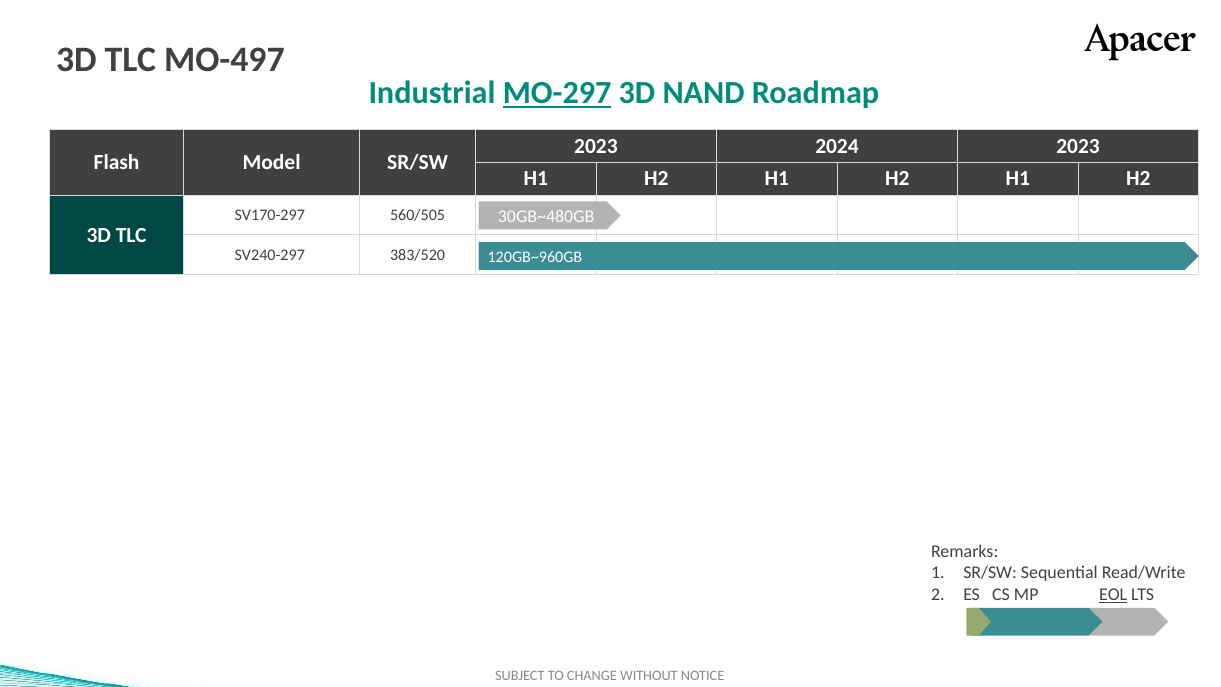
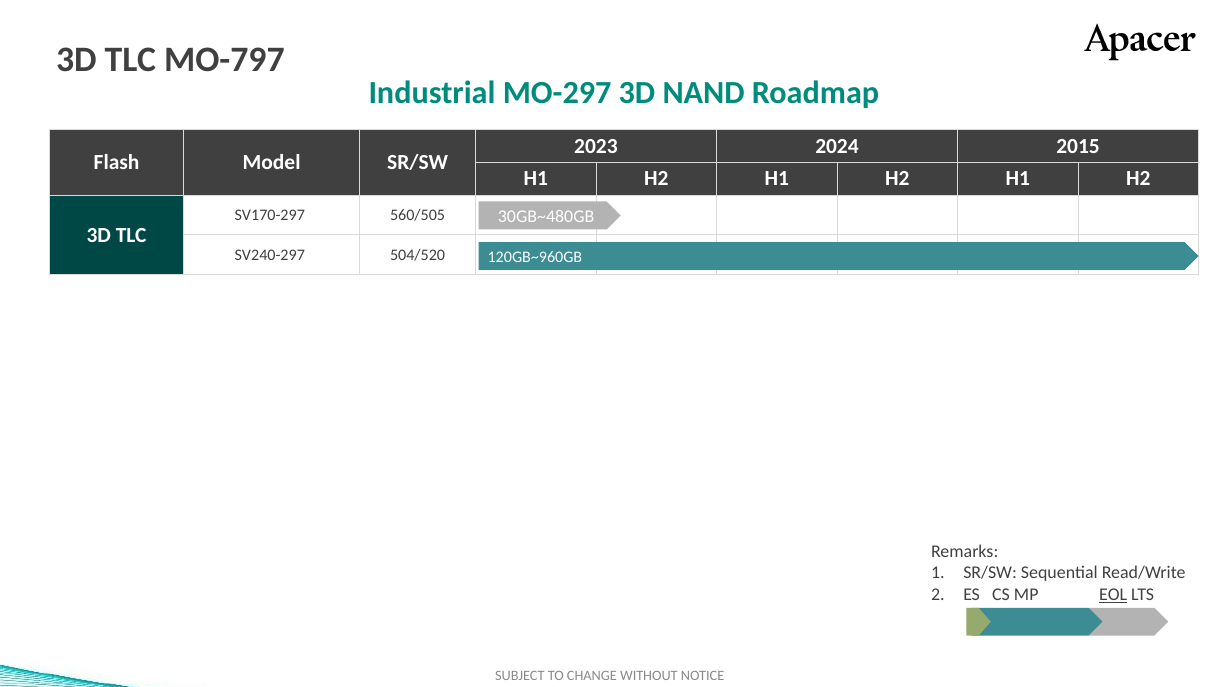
MO-497: MO-497 -> MO-797 (224, 59)
MO-297 underline: present -> none (557, 93)
2024 2023: 2023 -> 2015 (1078, 146)
383/520: 383/520 -> 504/520 (418, 255)
